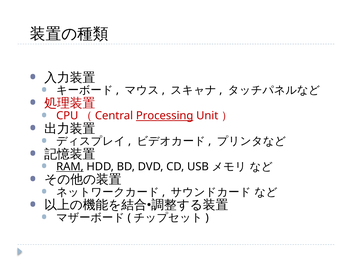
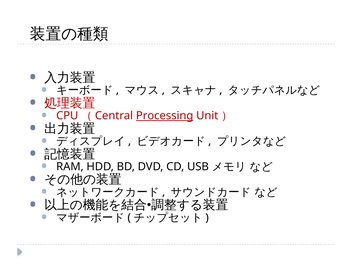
RAM underline: present -> none (70, 167)
